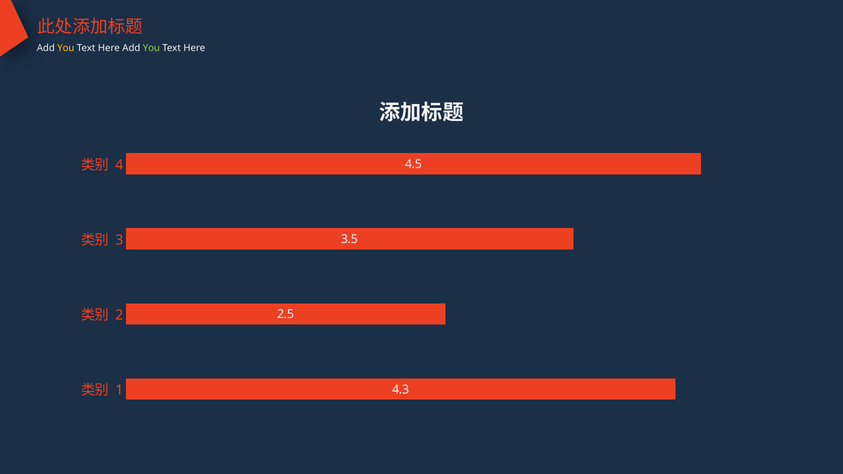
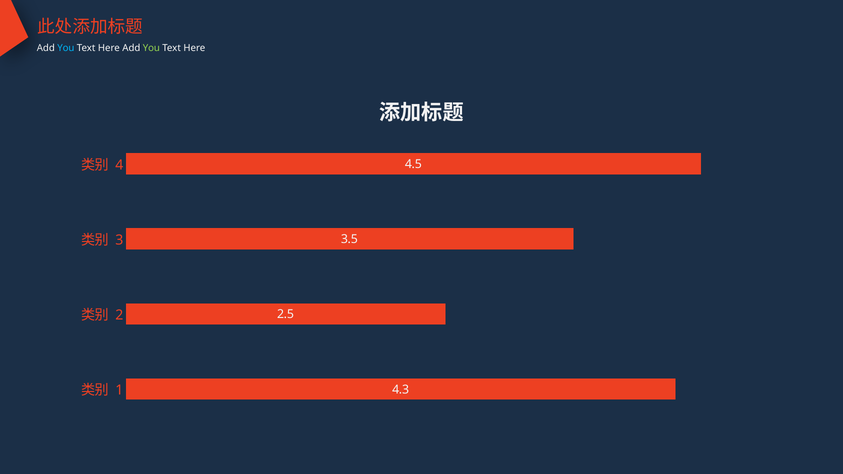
You colour: yellow -> light blue (66, 48)
